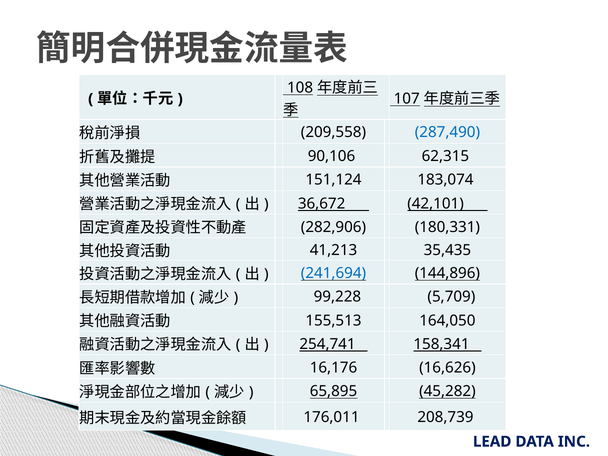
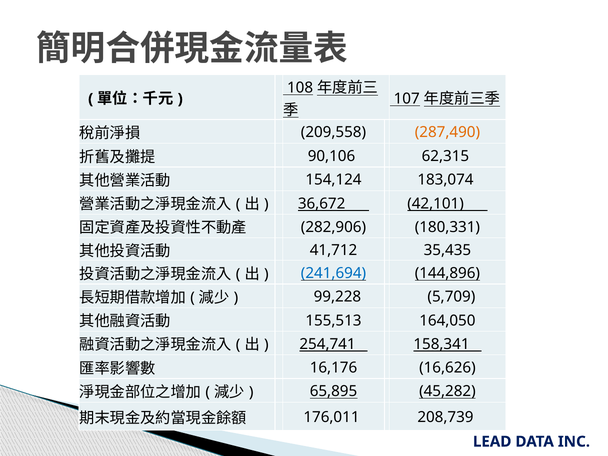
287,490 colour: blue -> orange (447, 132)
151,124: 151,124 -> 154,124 (333, 180)
41,213: 41,213 -> 41,712 (334, 250)
